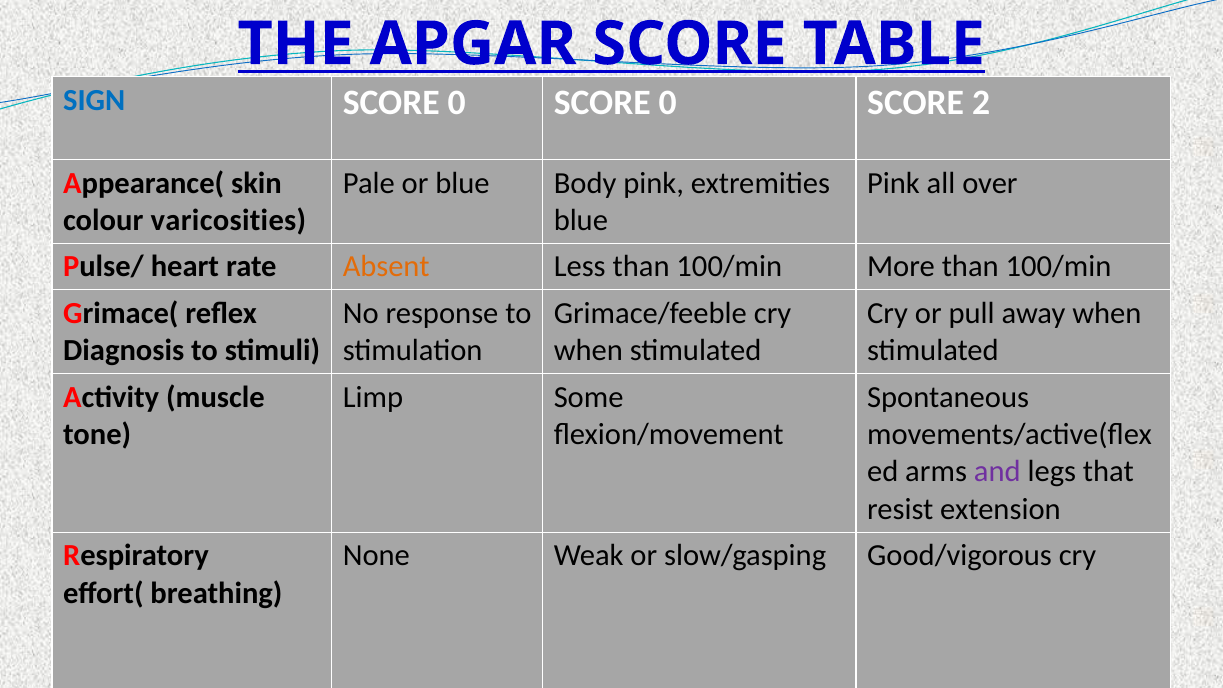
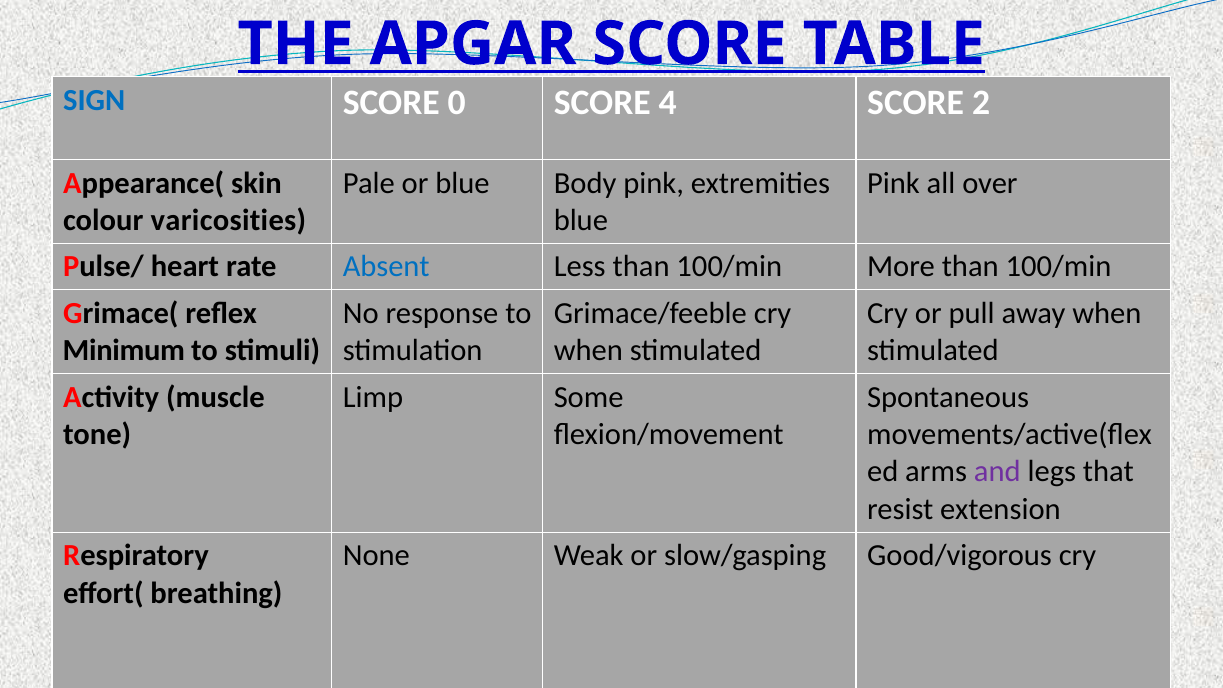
0 SCORE 0: 0 -> 4 (668, 103)
Absent colour: orange -> blue (386, 267)
Diagnosis: Diagnosis -> Minimum (124, 351)
